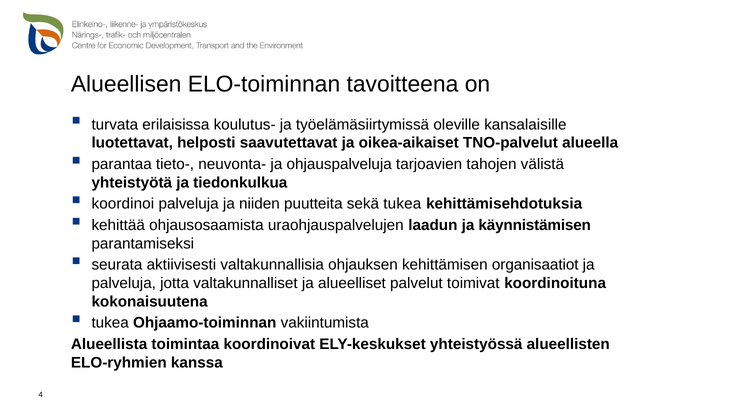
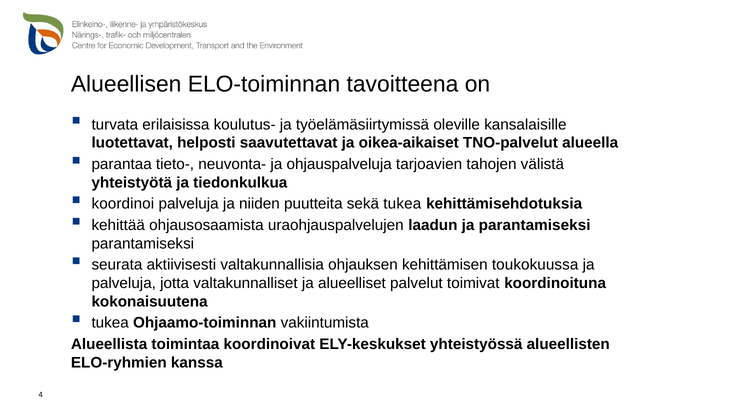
ja käynnistämisen: käynnistämisen -> parantamiseksi (535, 225)
organisaatiot: organisaatiot -> toukokuussa (535, 265)
